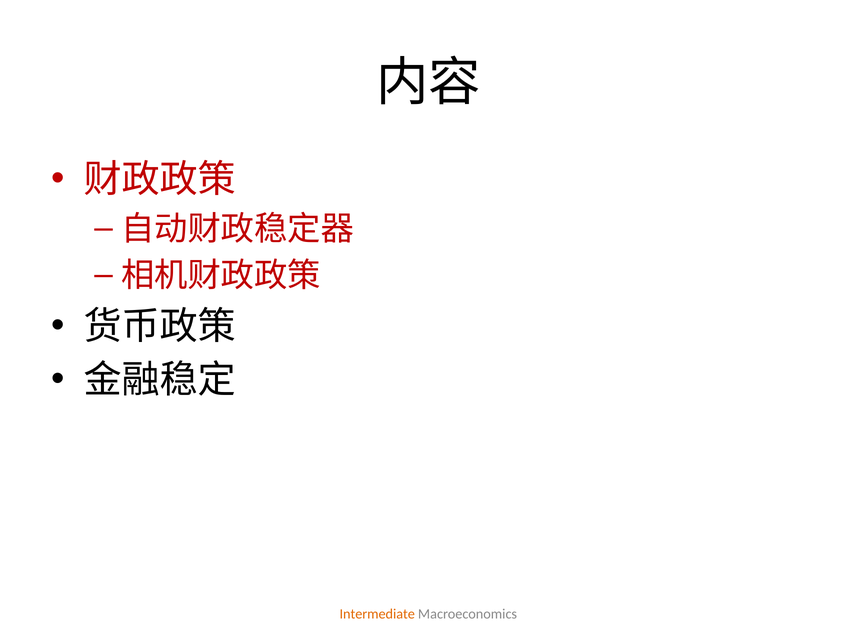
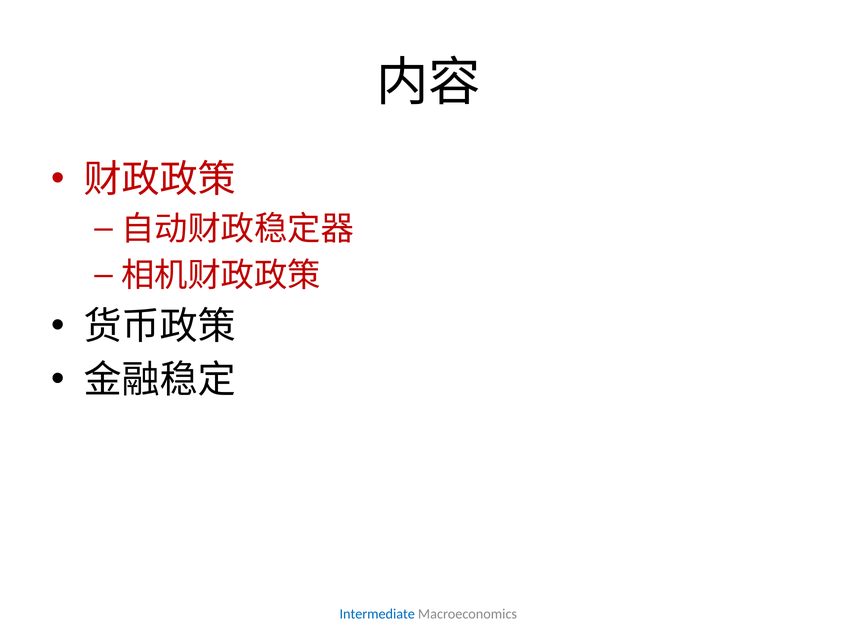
Intermediate colour: orange -> blue (377, 614)
